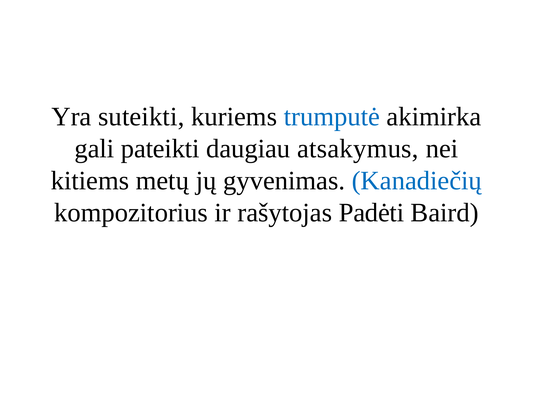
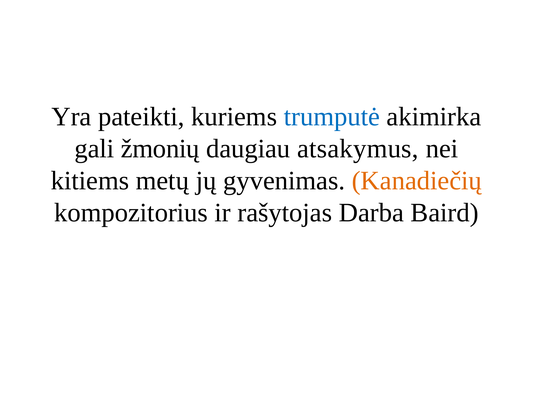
suteikti: suteikti -> pateikti (141, 117)
pateikti: pateikti -> žmonių (160, 149)
Kanadiečių colour: blue -> orange (417, 181)
Padėti: Padėti -> Darba (371, 213)
